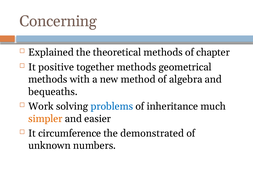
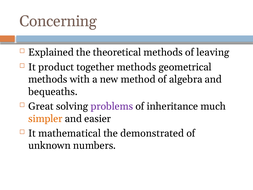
chapter: chapter -> leaving (213, 52)
positive: positive -> product (56, 67)
Work: Work -> Great (41, 106)
problems colour: blue -> purple (112, 106)
circumference: circumference -> mathematical (70, 133)
